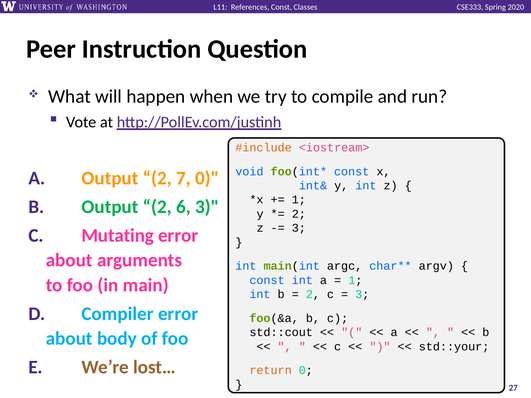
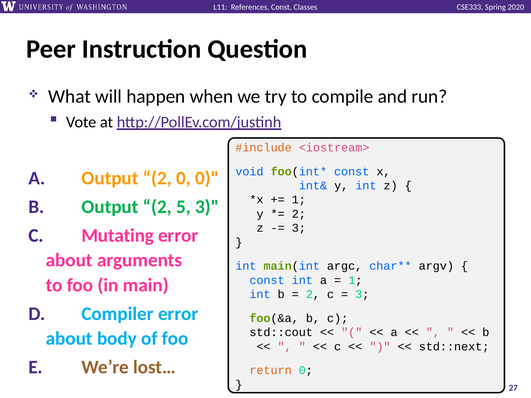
2 7: 7 -> 0 (184, 178)
6: 6 -> 5 (184, 207)
std::your: std::your -> std::next (454, 347)
